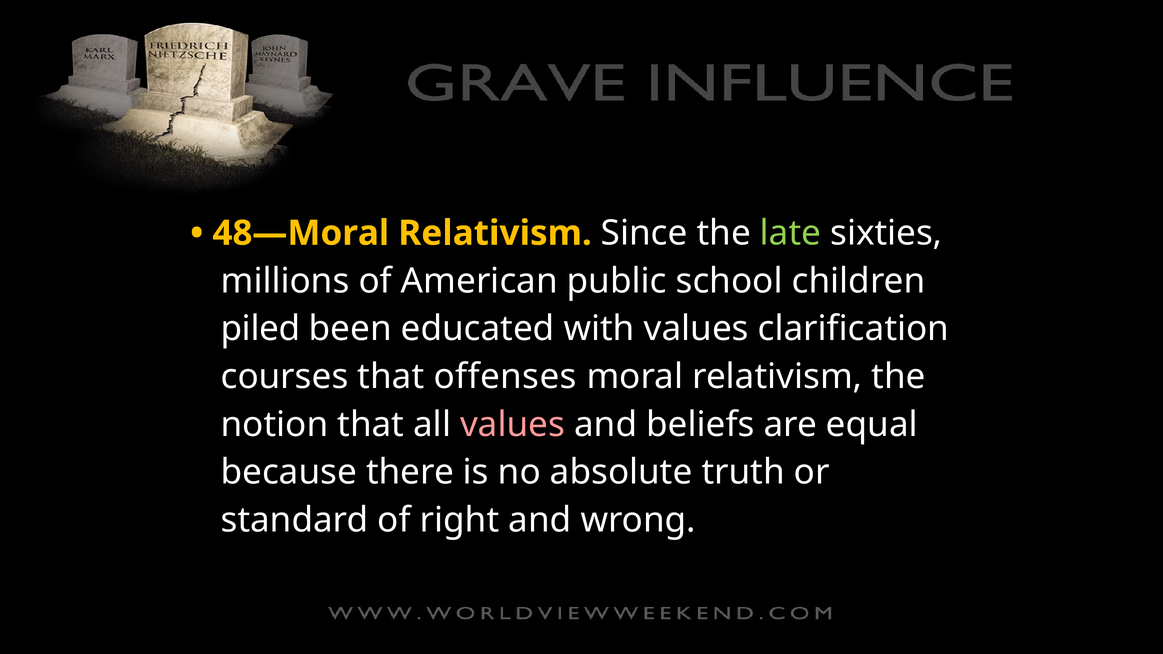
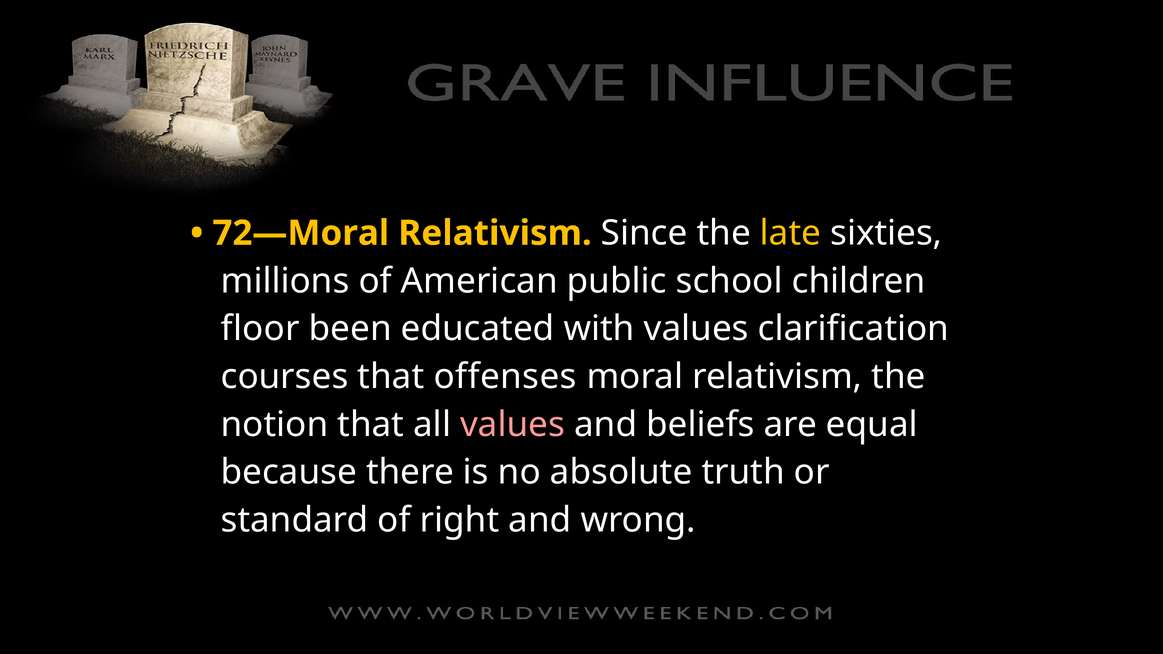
48—Moral: 48—Moral -> 72—Moral (301, 233)
late colour: light green -> yellow (791, 233)
piled: piled -> floor (260, 329)
